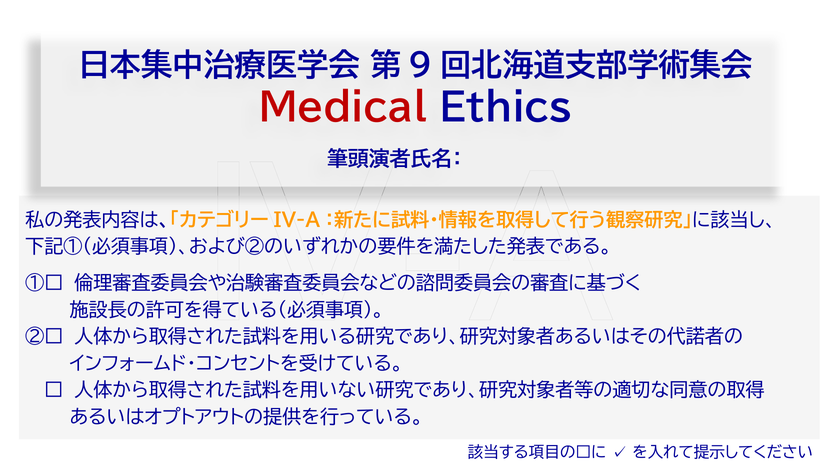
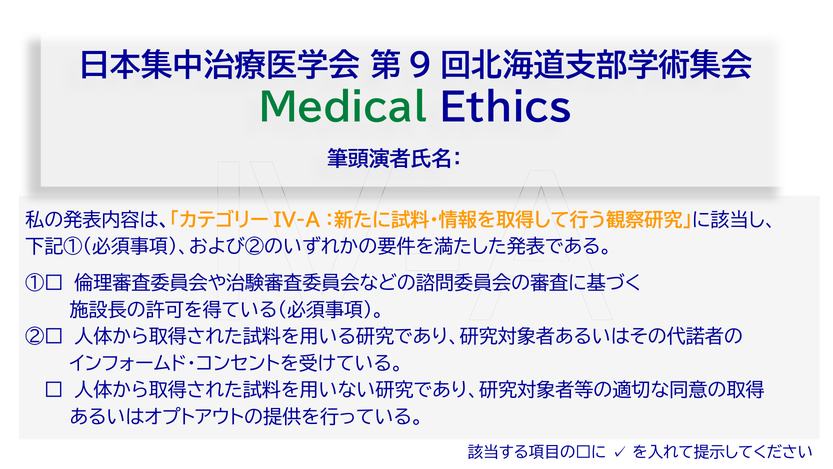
Medical colour: red -> green (343, 108)
